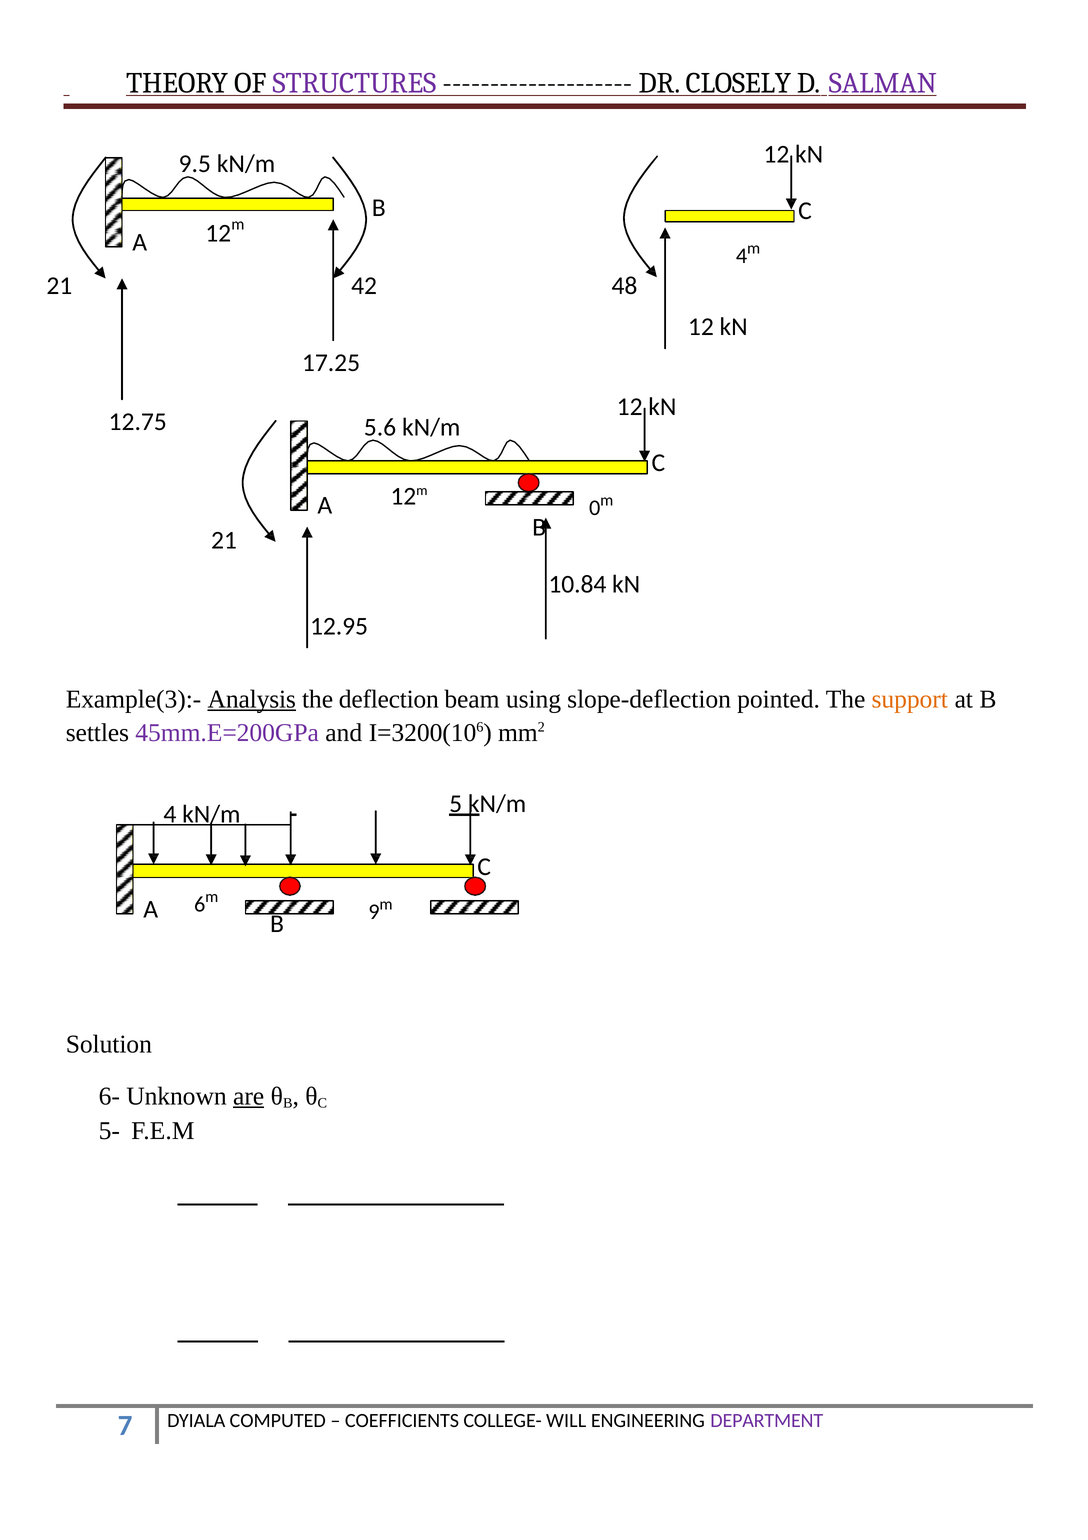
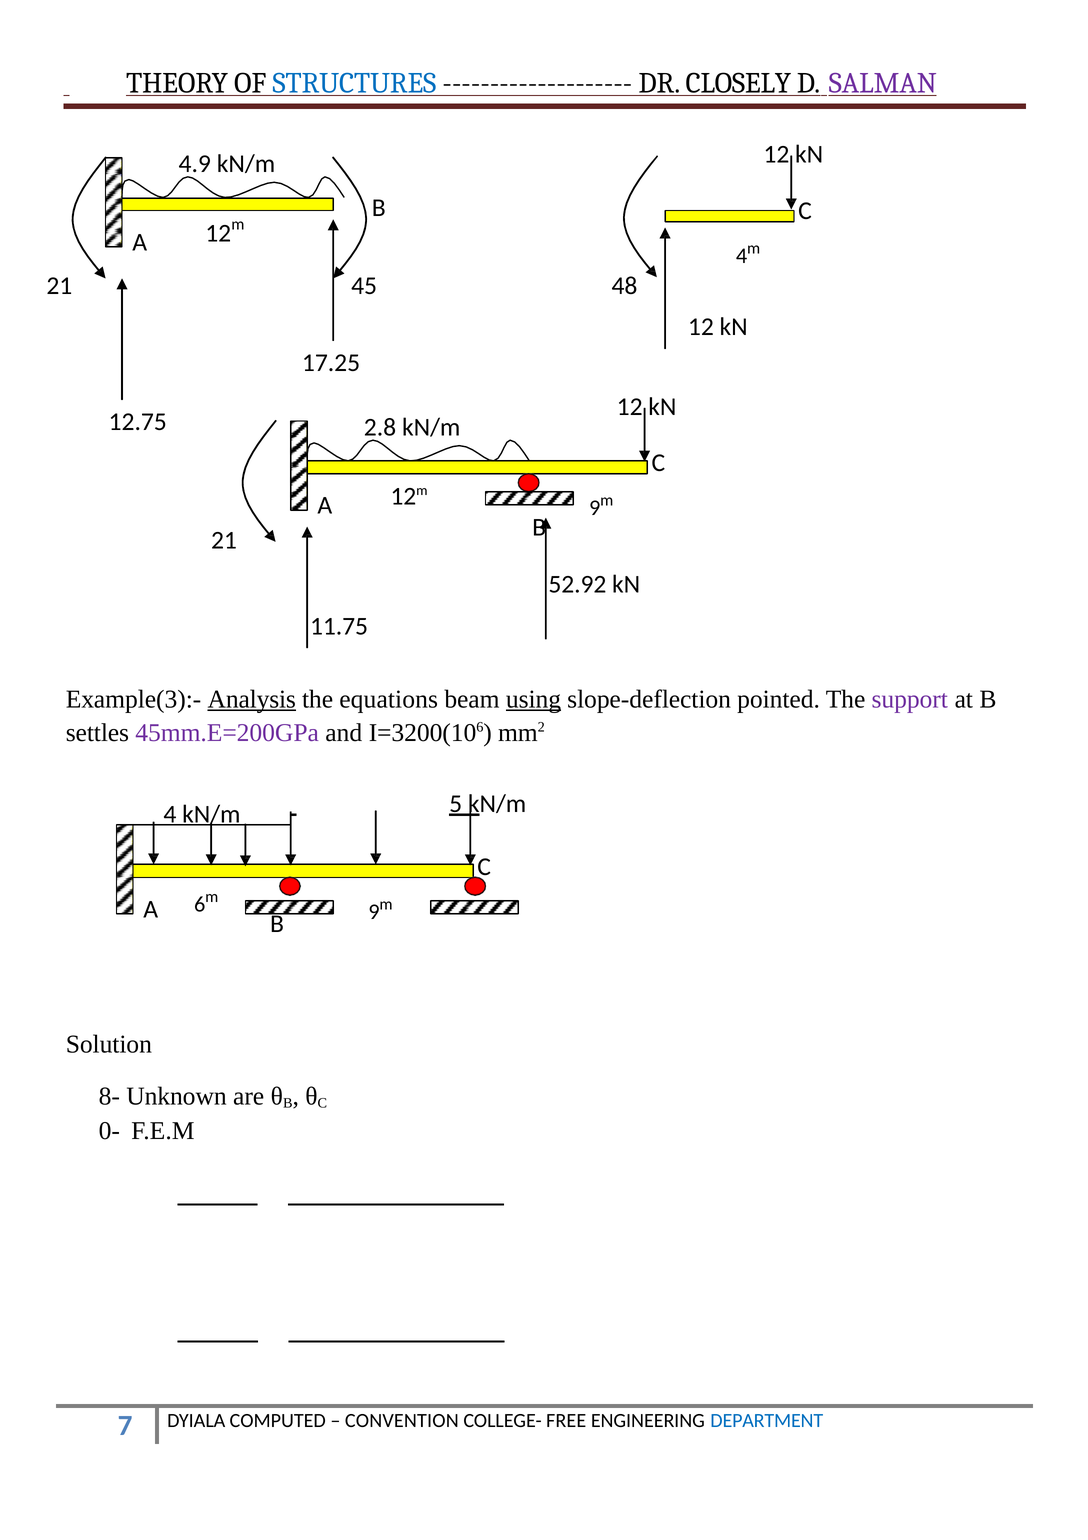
STRUCTURES colour: purple -> blue (354, 83)
9.5: 9.5 -> 4.9 (195, 164)
42: 42 -> 45 (364, 286)
5.6: 5.6 -> 2.8 (380, 427)
12m 0: 0 -> 9 (595, 508)
10.84: 10.84 -> 52.92 (577, 584)
12.95: 12.95 -> 11.75 (339, 626)
deflection: deflection -> equations (389, 699)
using underline: none -> present (534, 699)
support colour: orange -> purple (910, 699)
6-: 6- -> 8- (109, 1096)
are underline: present -> none (249, 1096)
5-: 5- -> 0- (109, 1131)
COEFFICIENTS: COEFFICIENTS -> CONVENTION (402, 1420)
WILL: WILL -> FREE (566, 1420)
DEPARTMENT colour: purple -> blue (767, 1420)
